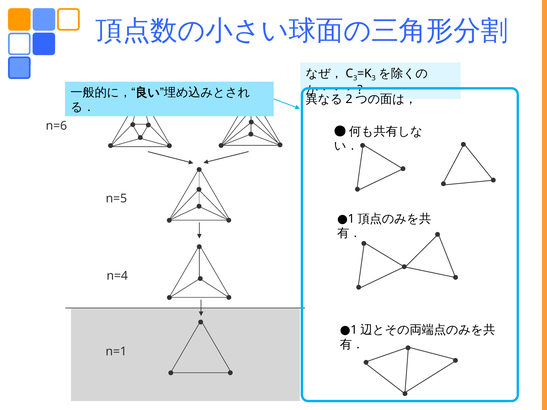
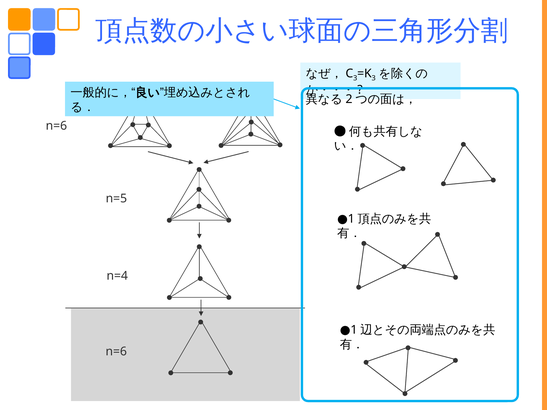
n=1: n=1 -> n=6 (116, 352)
